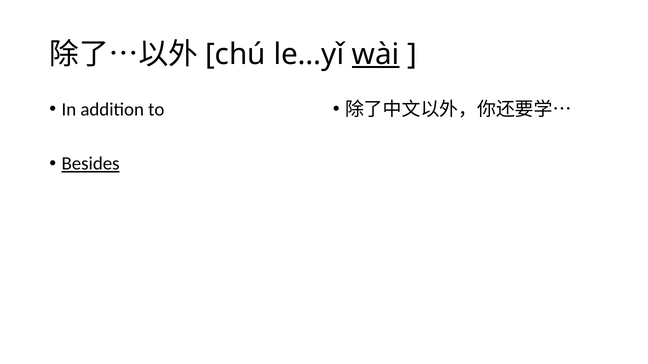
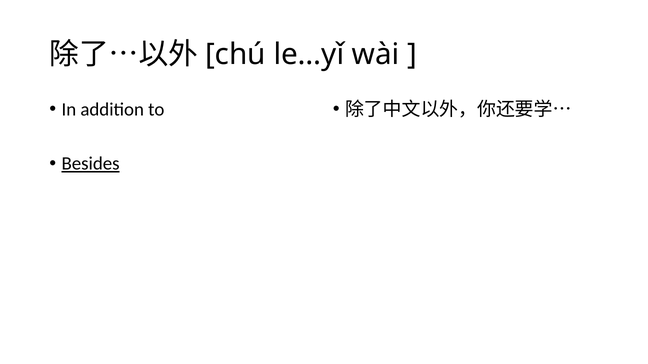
wài underline: present -> none (376, 54)
